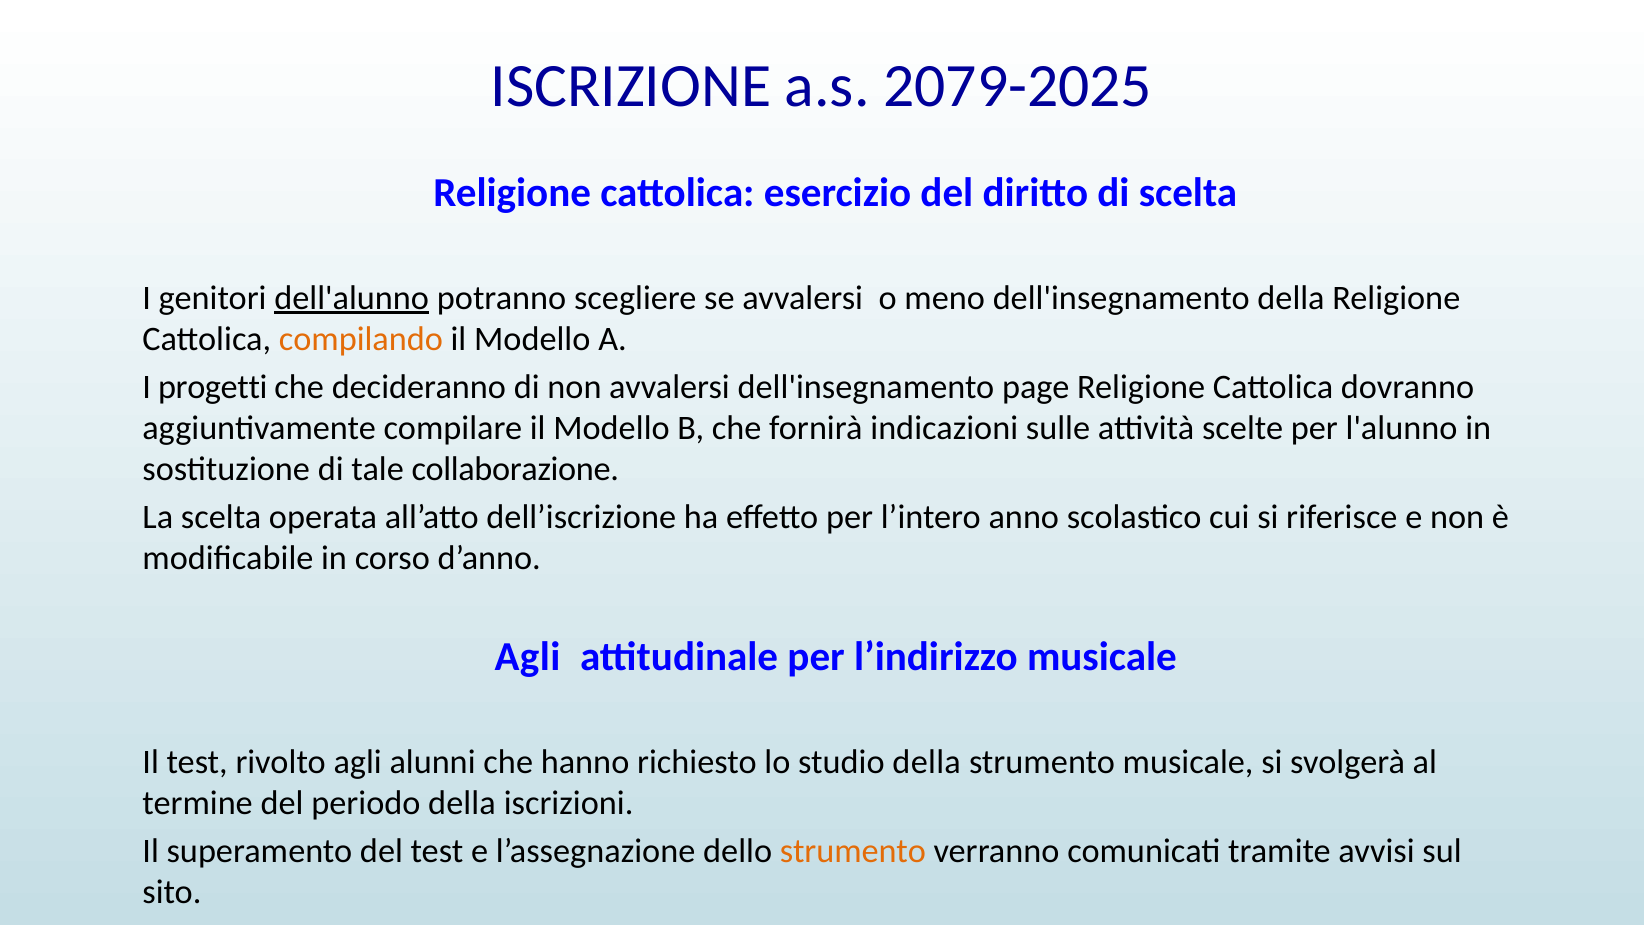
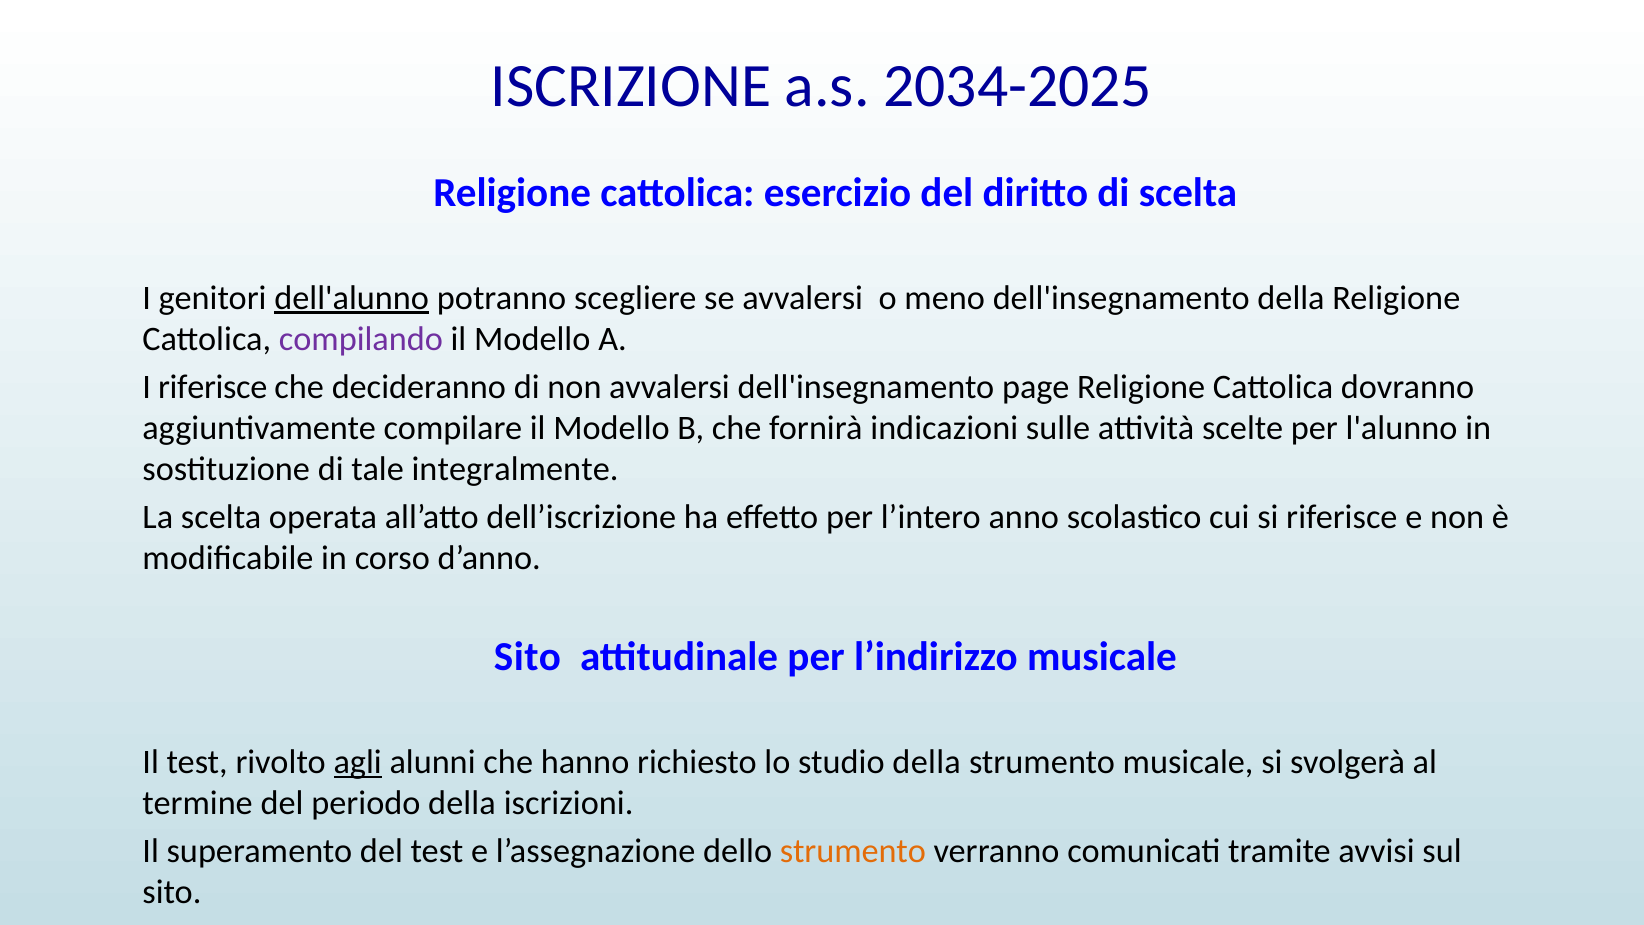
2079-2025: 2079-2025 -> 2034-2025 (1018, 86)
compilando colour: orange -> purple (361, 339)
I progetti: progetti -> riferisce (213, 387)
collaborazione: collaborazione -> integralmente (515, 469)
Agli: Agli -> Sito (527, 657)
agli underline: none -> present (358, 762)
